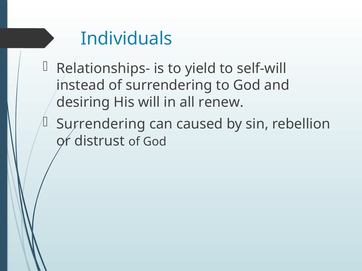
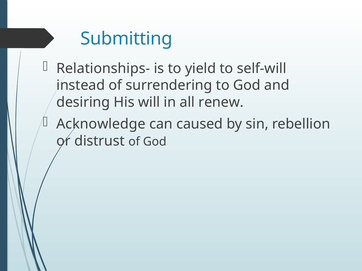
Individuals: Individuals -> Submitting (126, 39)
Surrendering: Surrendering -> Acknowledge (101, 124)
